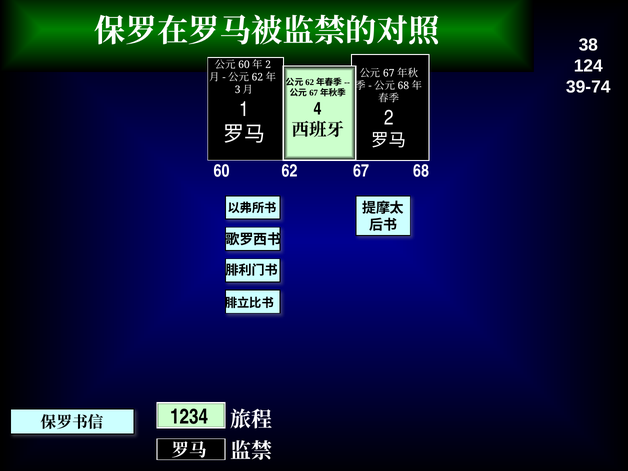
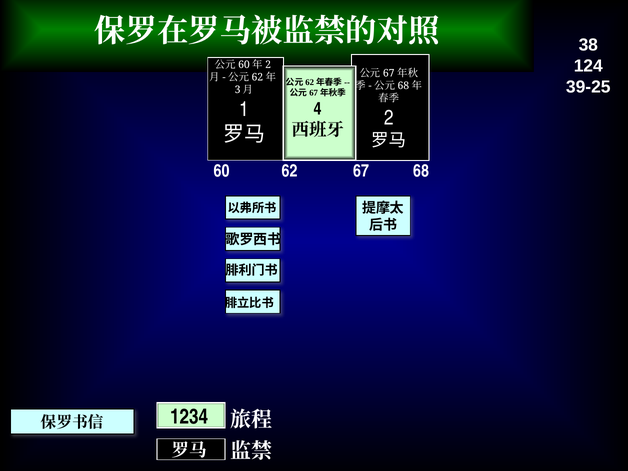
39-74: 39-74 -> 39-25 (588, 87)
